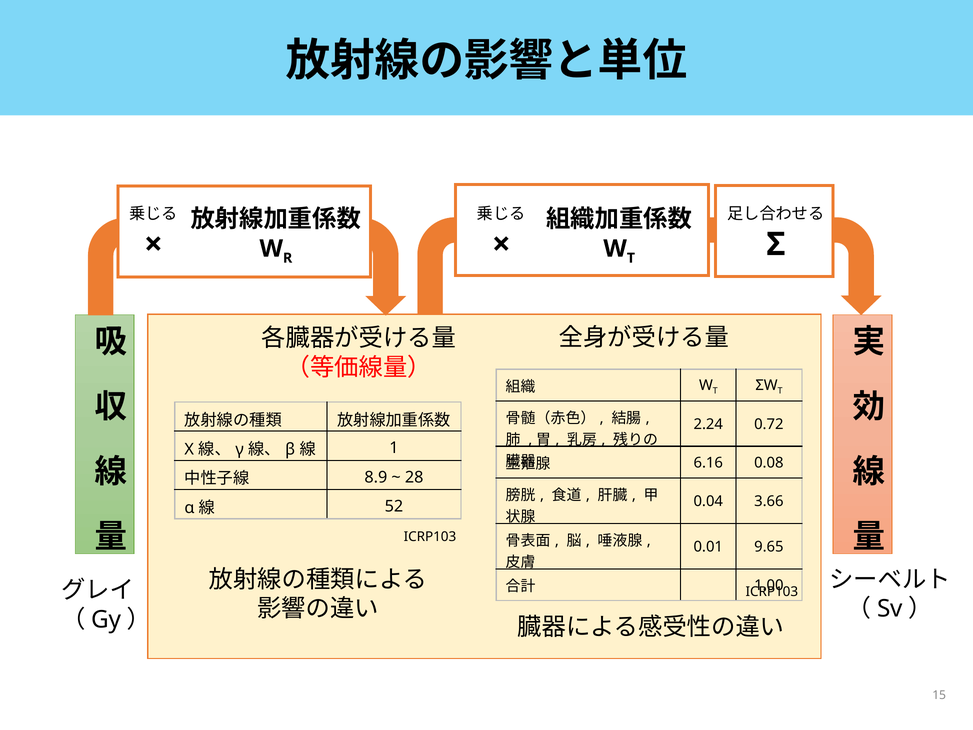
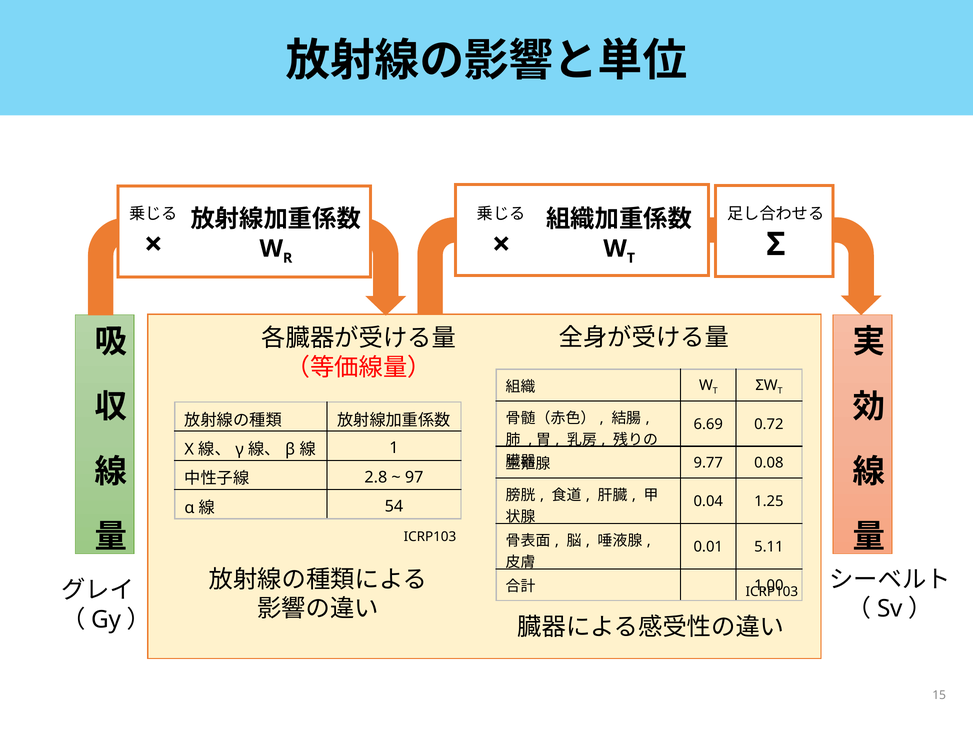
2.24: 2.24 -> 6.69 (708, 424)
6.16: 6.16 -> 9.77 (708, 463)
8.9: 8.9 -> 2.8 (376, 477)
28: 28 -> 97 (414, 477)
3.66: 3.66 -> 1.25 (769, 501)
52: 52 -> 54 (394, 506)
9.65: 9.65 -> 5.11 (769, 547)
